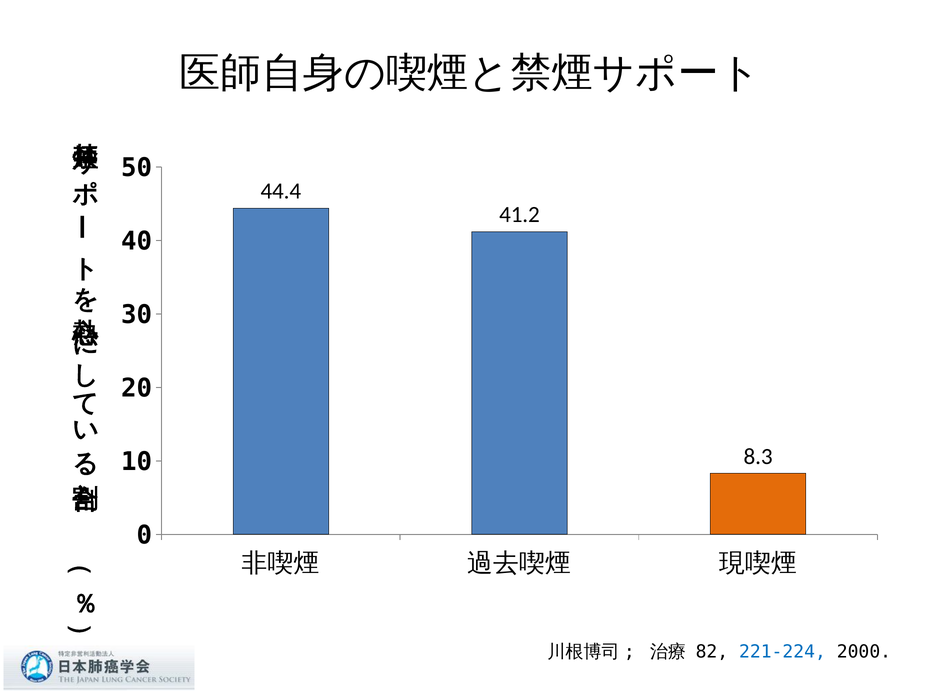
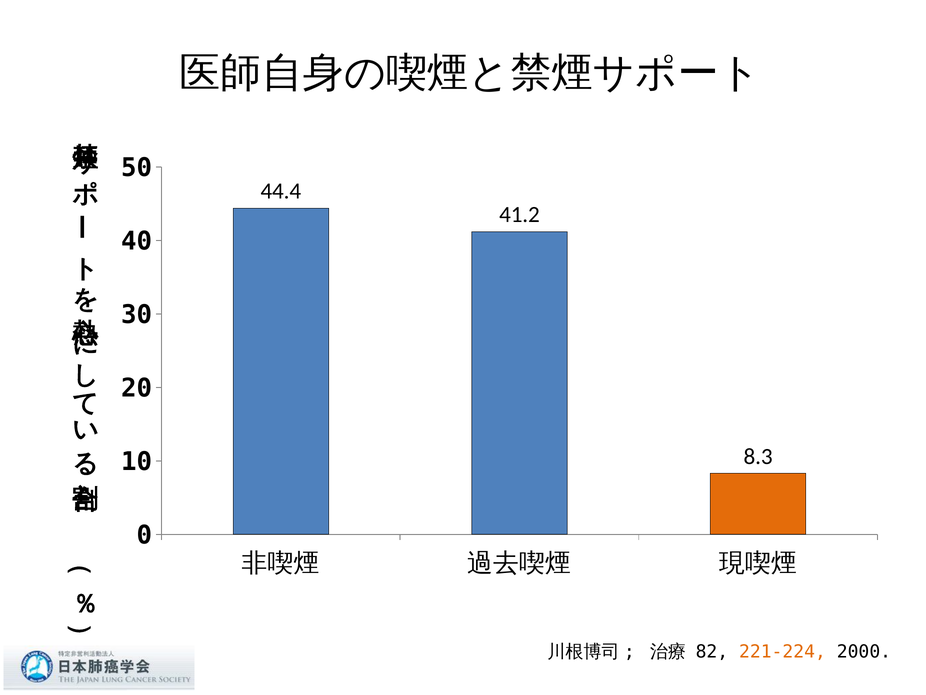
221-224 colour: blue -> orange (782, 651)
